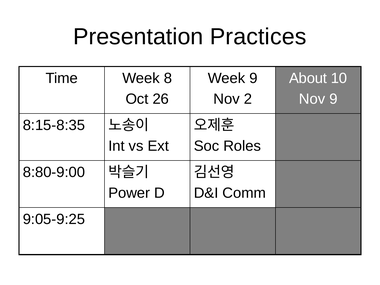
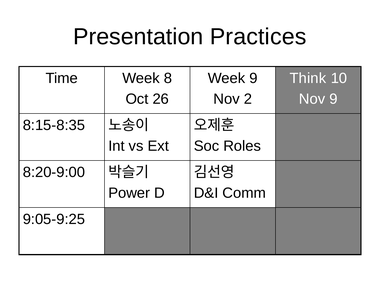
About: About -> Think (308, 78)
8:80-9:00: 8:80-9:00 -> 8:20-9:00 (54, 172)
